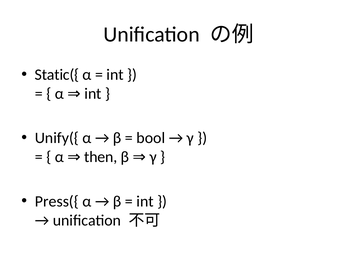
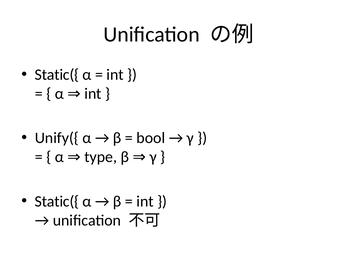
then: then -> type (101, 157)
Press({: Press({ -> Static({ (57, 202)
